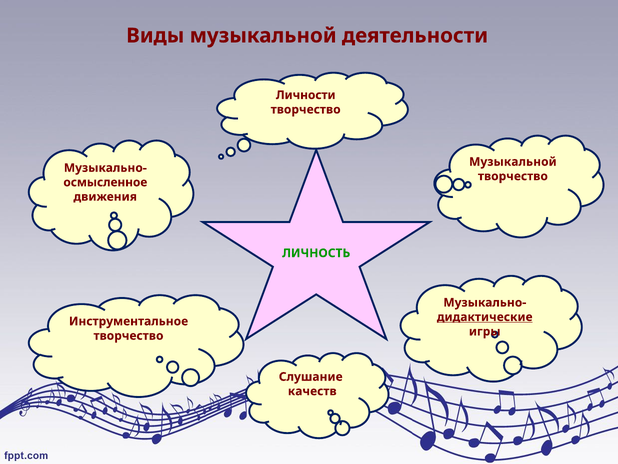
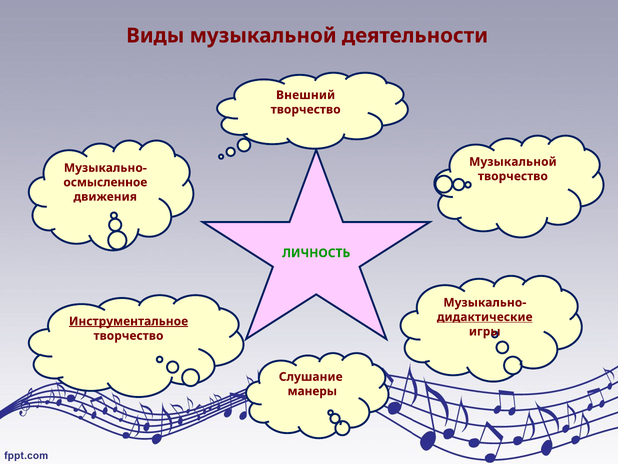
Личности: Личности -> Внешний (306, 95)
Инструментальное underline: none -> present (129, 321)
качеств: качеств -> манеры (312, 391)
